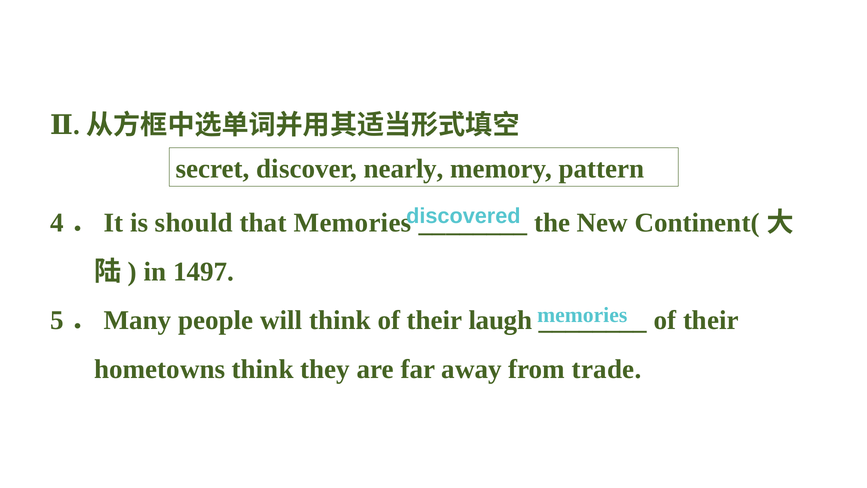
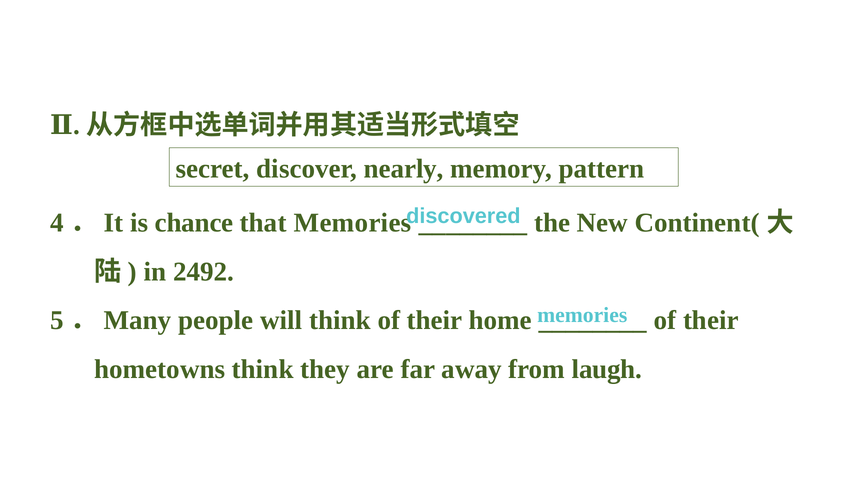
should: should -> chance (194, 223)
1497: 1497 -> 2492 (203, 272)
laugh: laugh -> home (500, 320)
trade: trade -> laugh (607, 369)
